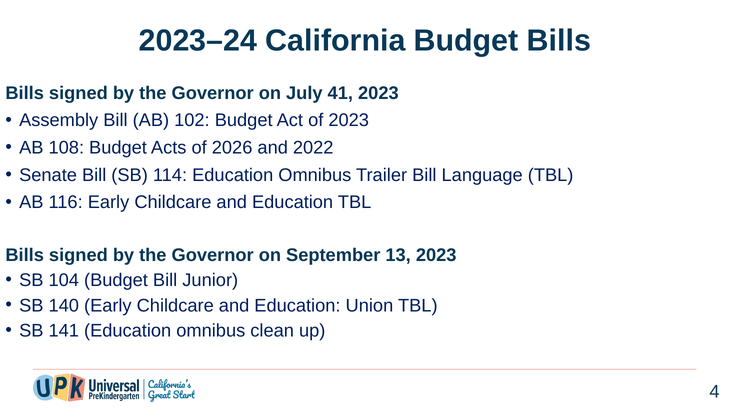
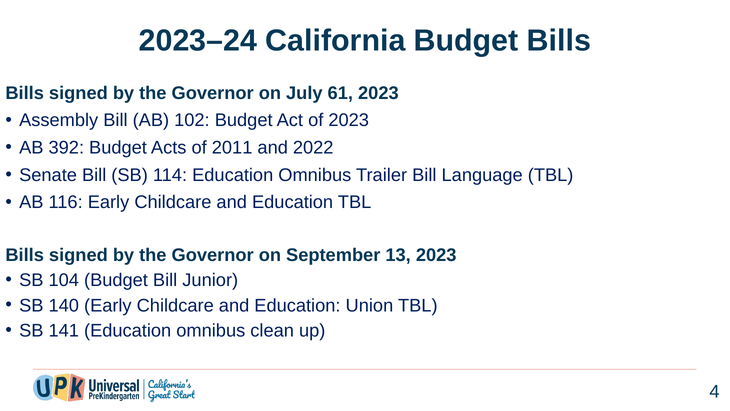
41: 41 -> 61 (340, 93)
108: 108 -> 392 (66, 148)
2026: 2026 -> 2011 (232, 148)
